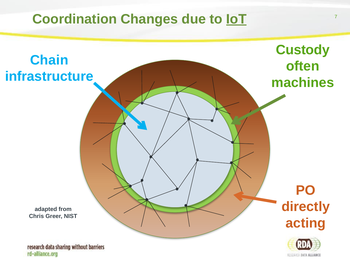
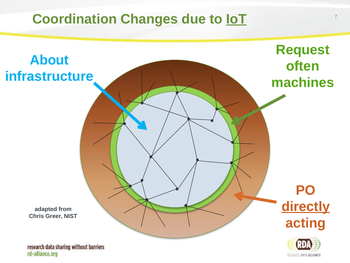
Custody: Custody -> Request (303, 50)
Chain: Chain -> About (49, 60)
directly underline: none -> present (306, 206)
